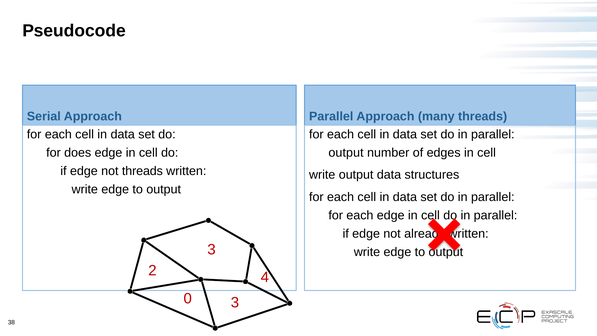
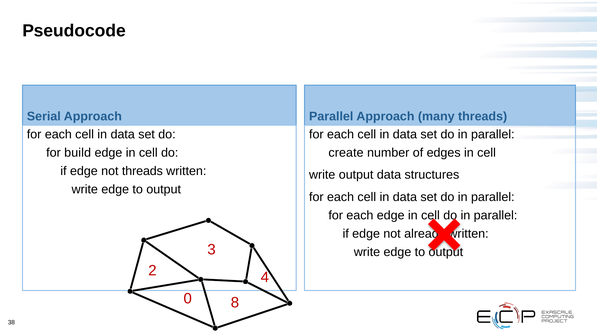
does: does -> build (78, 153)
output: output -> create (346, 153)
0 3: 3 -> 8 (235, 303)
